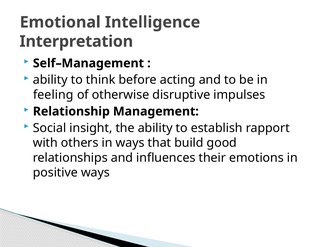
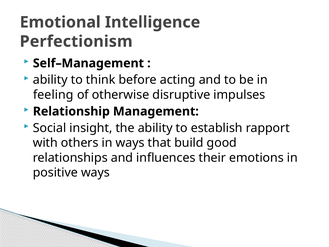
Interpretation: Interpretation -> Perfectionism (76, 41)
